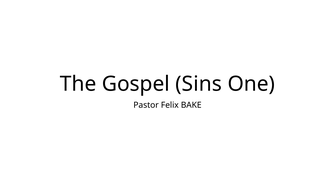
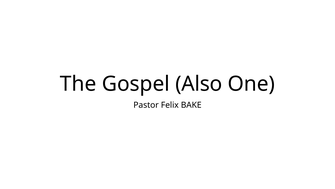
Sins: Sins -> Also (199, 84)
